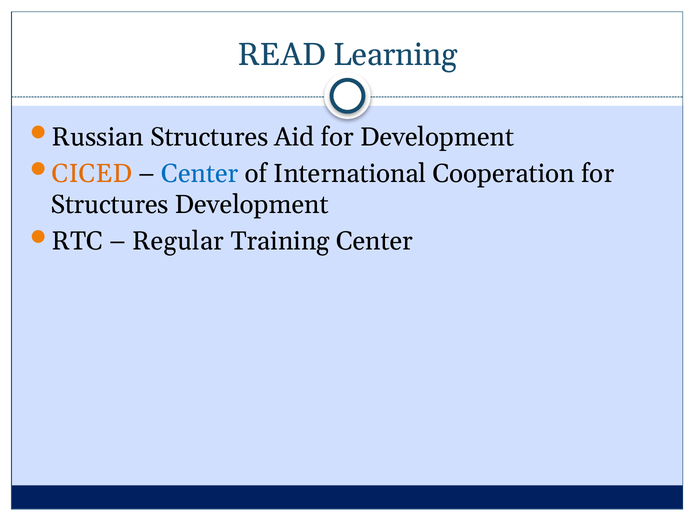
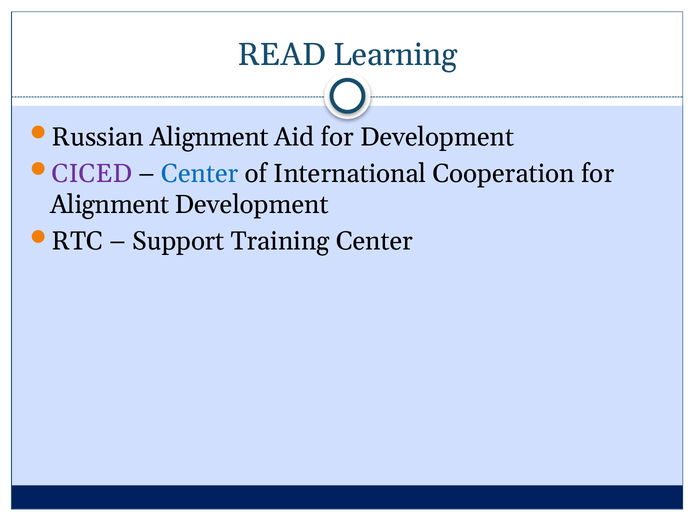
Russian Structures: Structures -> Alignment (209, 137)
CICED colour: orange -> purple (92, 174)
Structures: Structures -> Alignment (110, 205)
Regular: Regular -> Support (178, 241)
